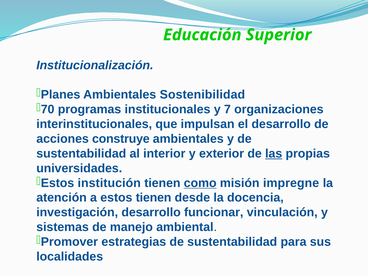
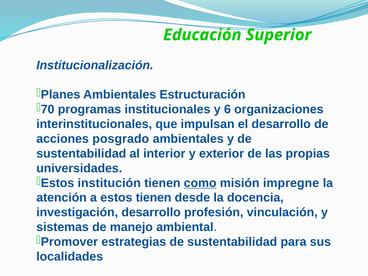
Sostenibilidad: Sostenibilidad -> Estructuración (202, 95)
7: 7 -> 6 (227, 109)
construye: construye -> posgrado (121, 139)
las underline: present -> none (274, 154)
funcionar: funcionar -> profesión (214, 212)
